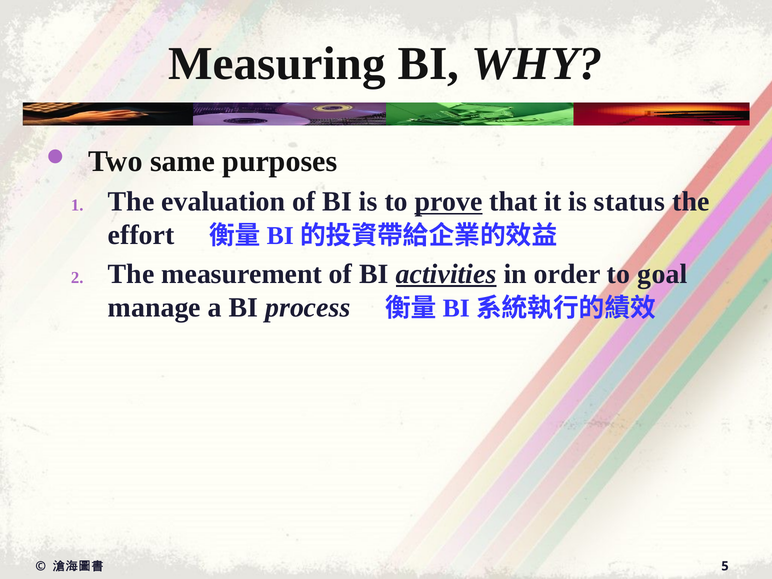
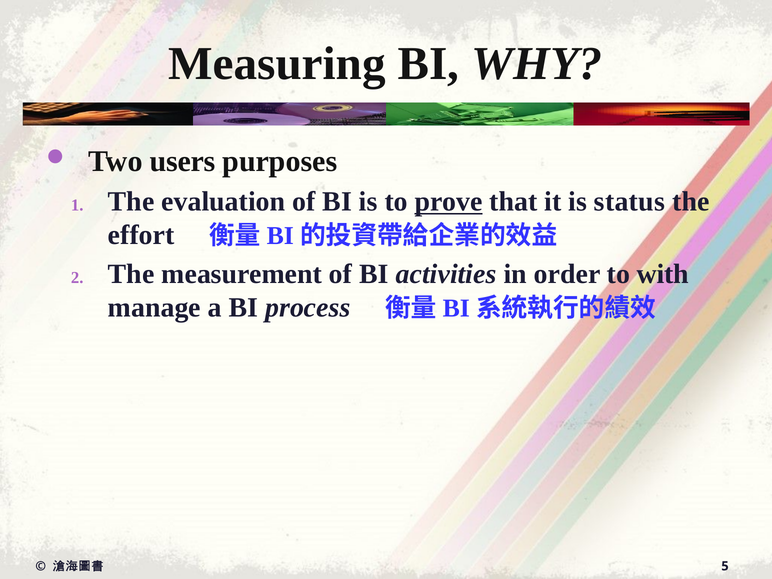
same: same -> users (183, 161)
activities underline: present -> none (446, 274)
goal: goal -> with (663, 274)
